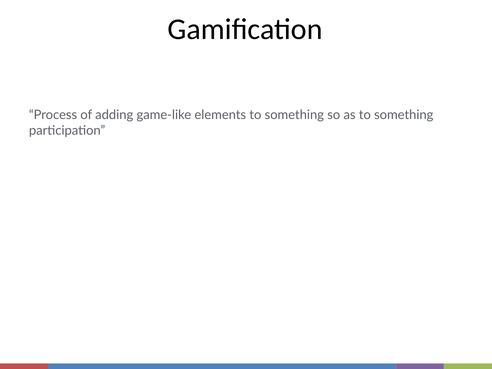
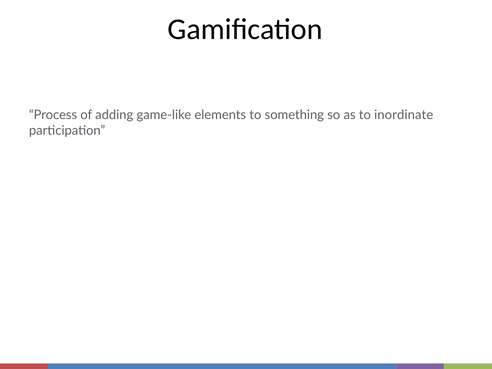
as to something: something -> inordinate (404, 115)
